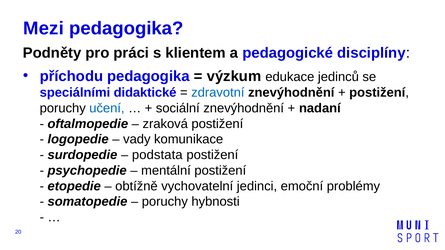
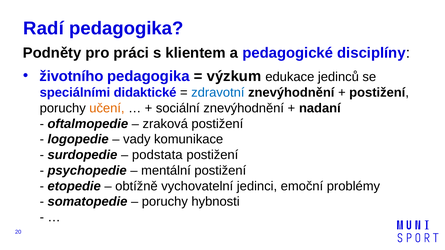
Mezi: Mezi -> Radí (43, 28)
příchodu: příchodu -> životního (71, 76)
učení colour: blue -> orange (107, 108)
